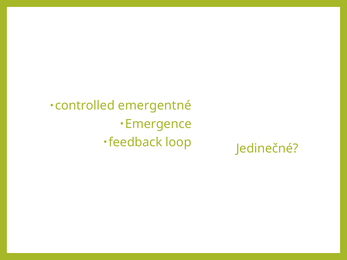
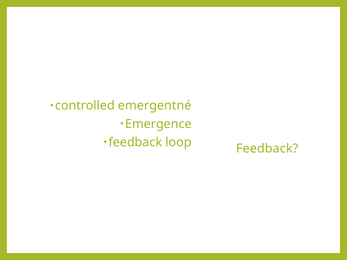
loop Jedinečné: Jedinečné -> Feedback (267, 149)
